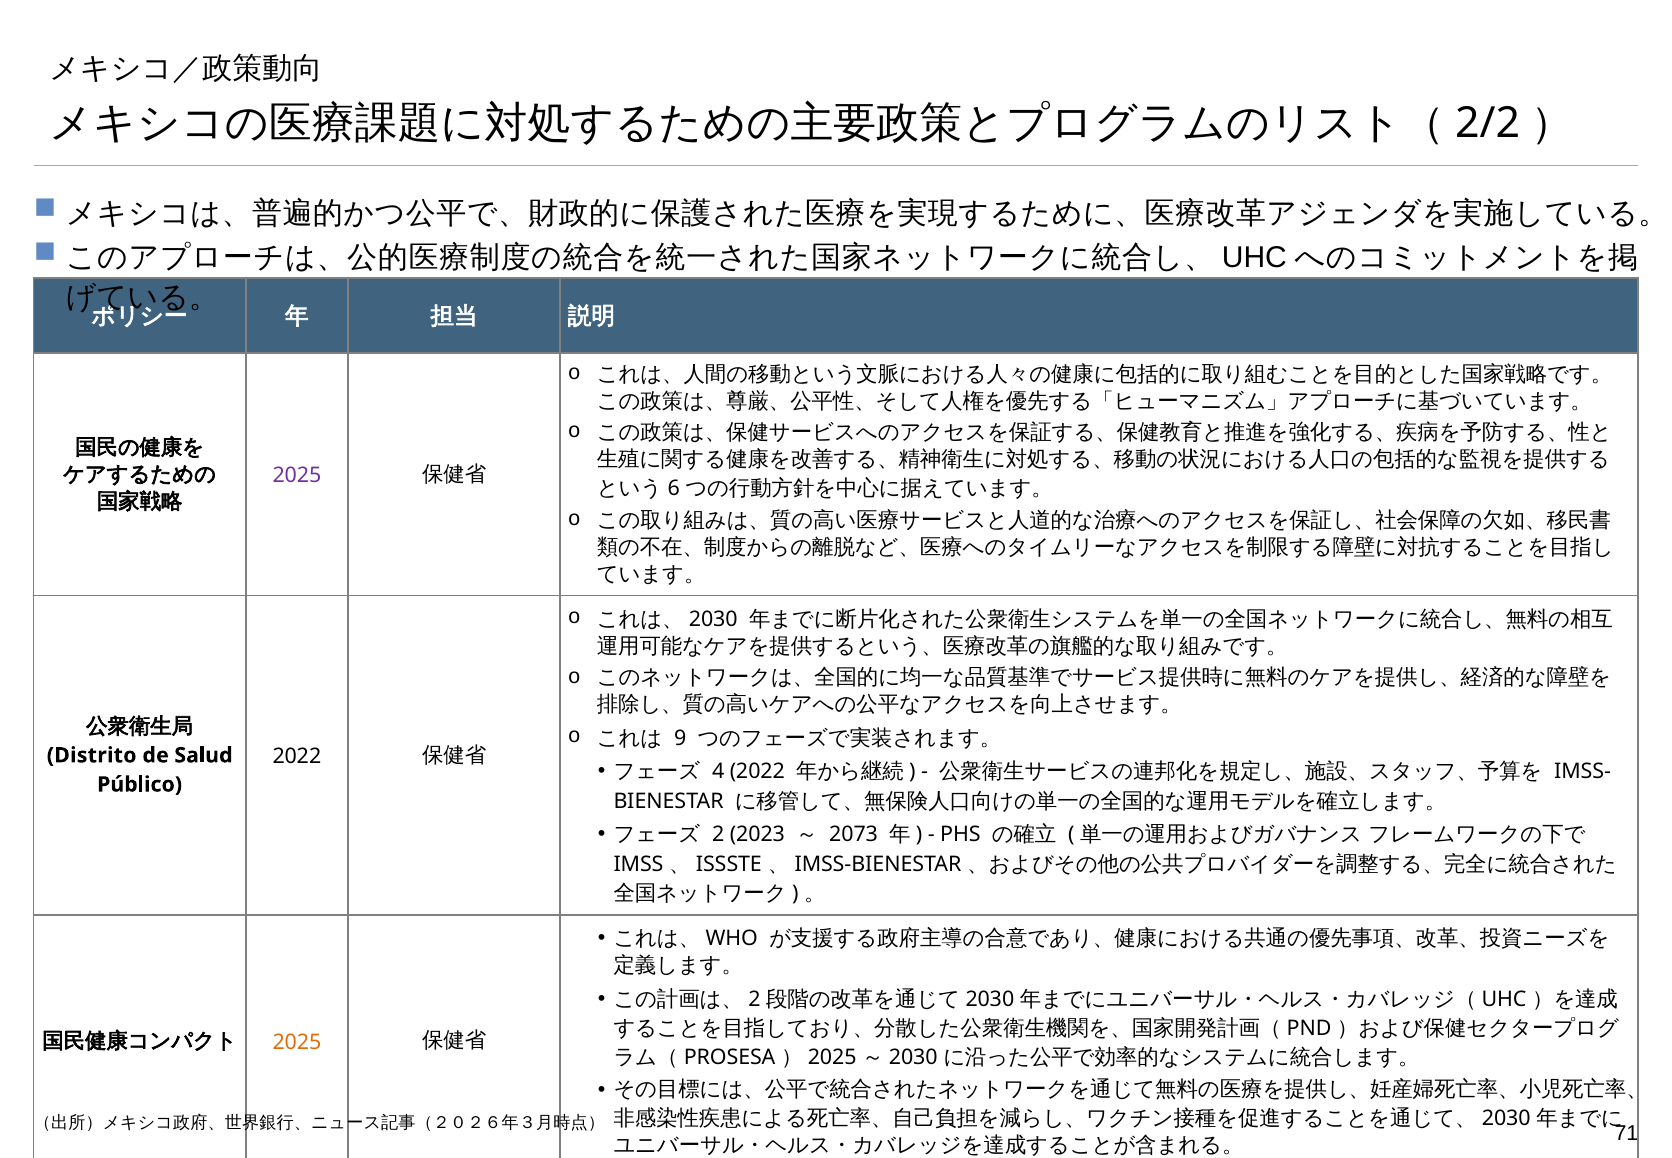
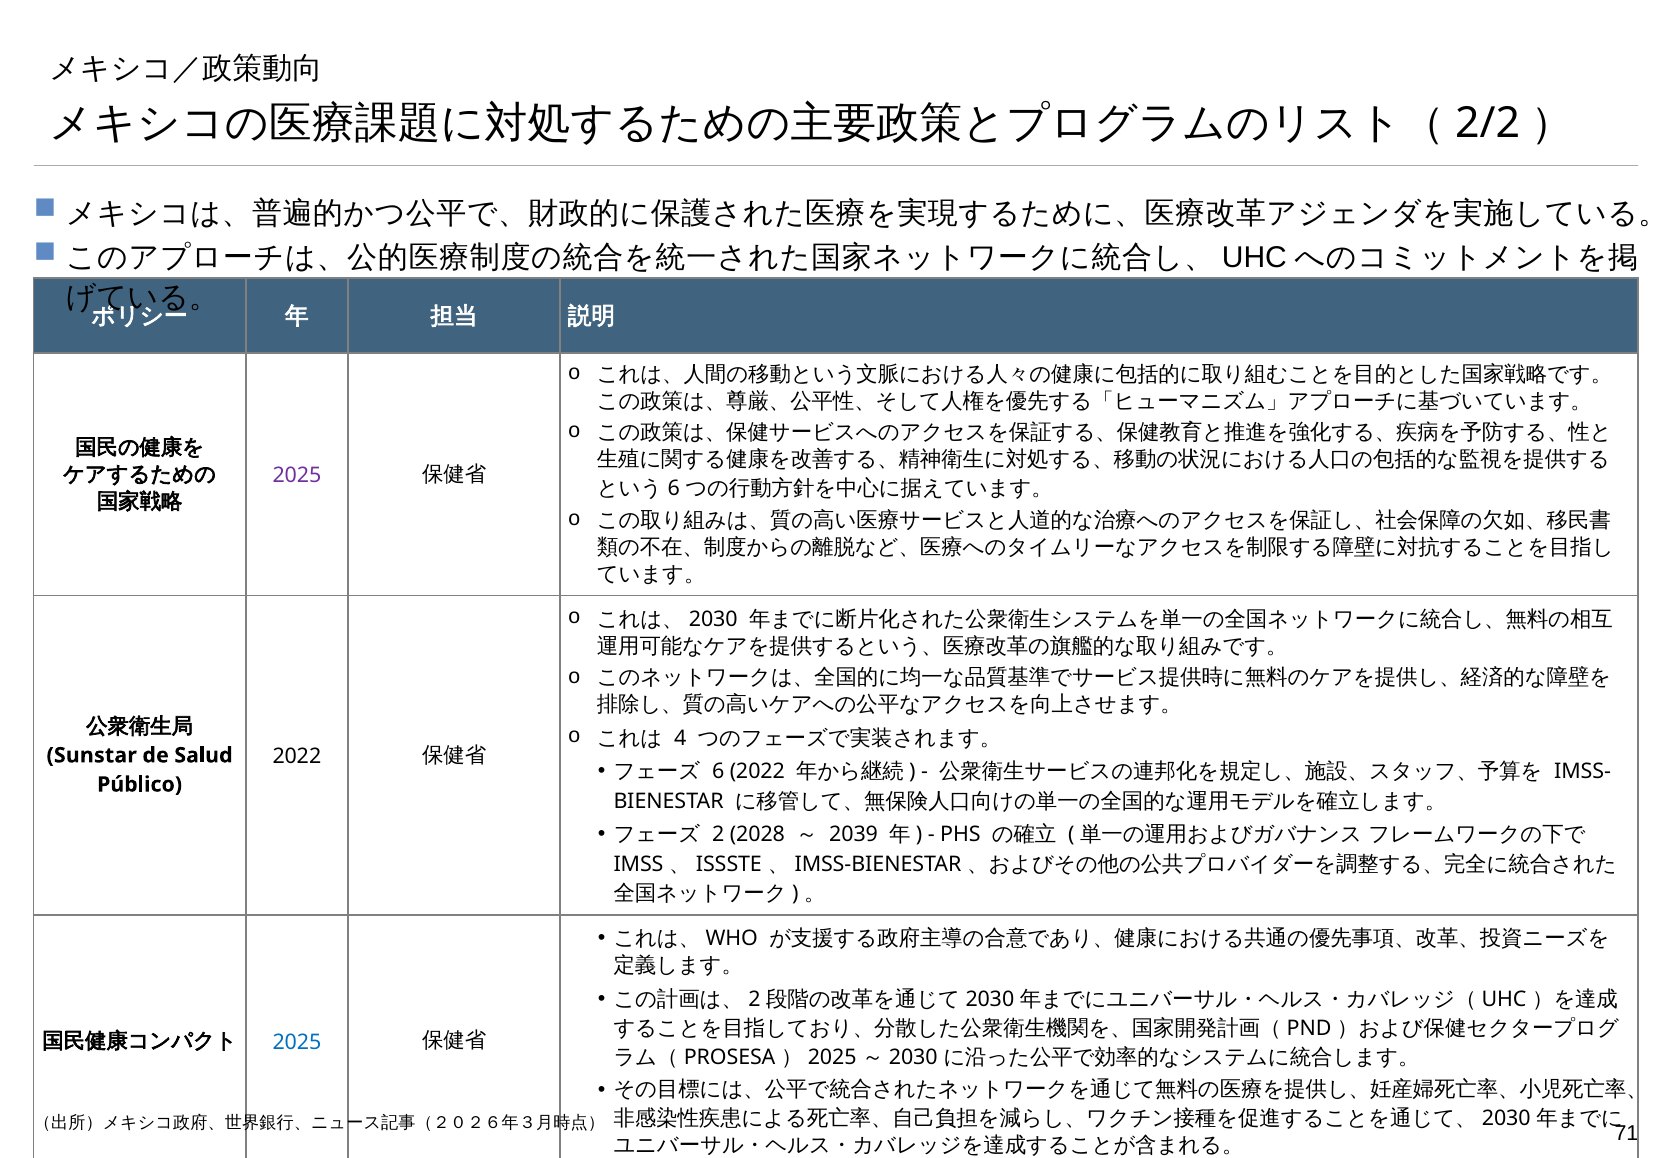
9: 9 -> 4 (680, 738)
Distrito: Distrito -> Sunstar (92, 755)
4: 4 -> 6 (718, 771)
2023: 2023 -> 2028 (757, 834)
2073: 2073 -> 2039 (854, 834)
2025 colour: orange -> blue (297, 1042)
